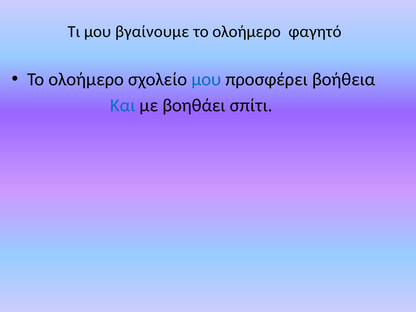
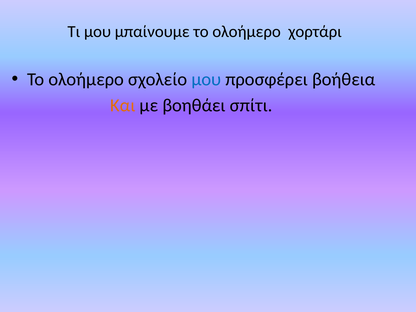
βγαίνουμε: βγαίνουμε -> μπαίνουμε (152, 32)
φαγητό: φαγητό -> χορτάρι (315, 32)
Και colour: blue -> orange (123, 105)
